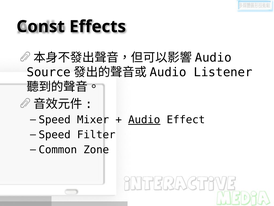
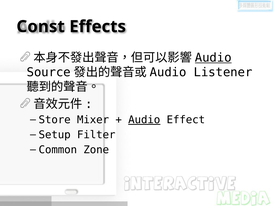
Audio underline: none -> present (213, 57)
Speed: Speed -> Store (55, 120)
Speed: Speed -> Setup (55, 134)
